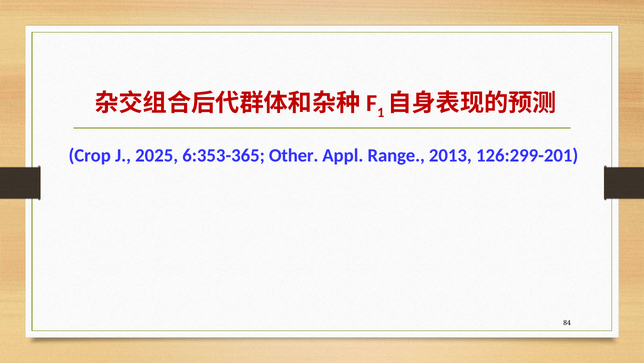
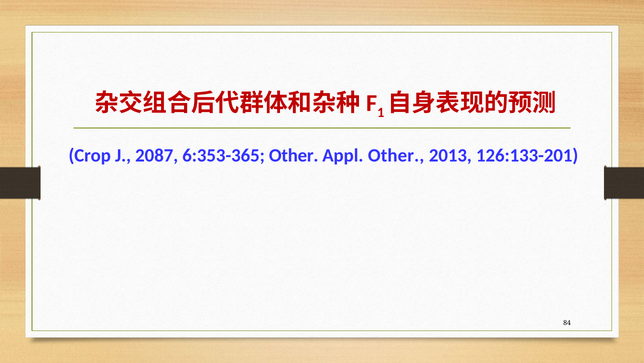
2025: 2025 -> 2087 (157, 155)
Appl Range: Range -> Other (396, 155)
126:299-201: 126:299-201 -> 126:133-201 (527, 155)
